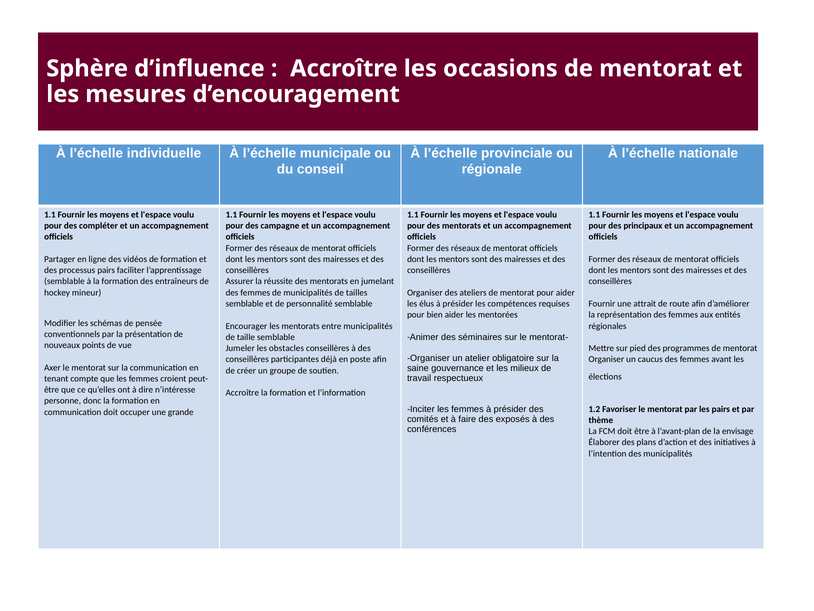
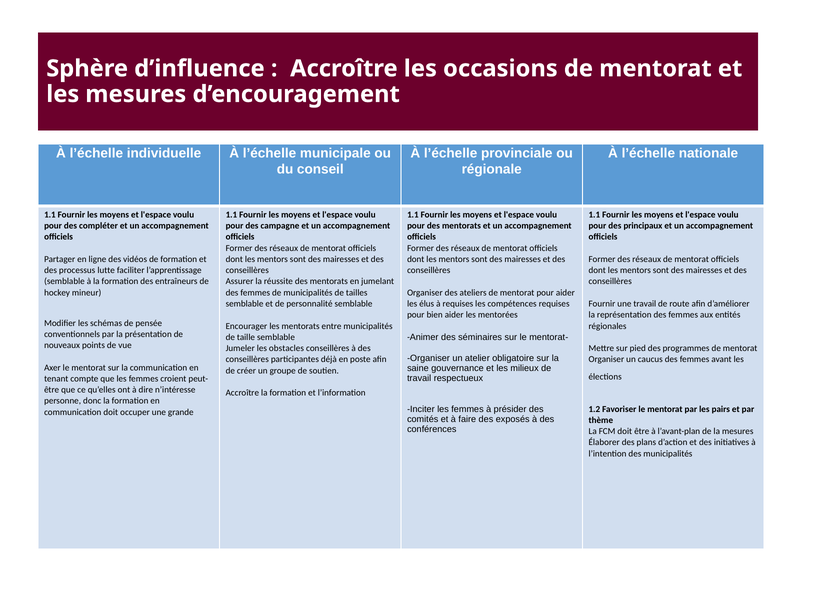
processus pairs: pairs -> lutte (106, 270)
élus à présider: présider -> requises (458, 304)
une attrait: attrait -> travail (645, 304)
la envisage: envisage -> mesures (738, 431)
